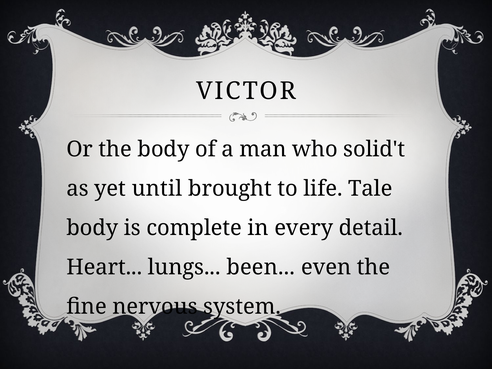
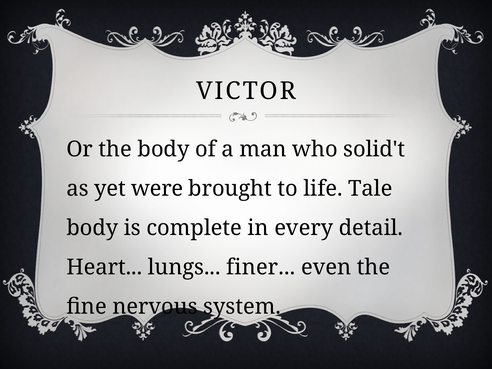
until: until -> were (157, 188)
been: been -> finer (261, 267)
